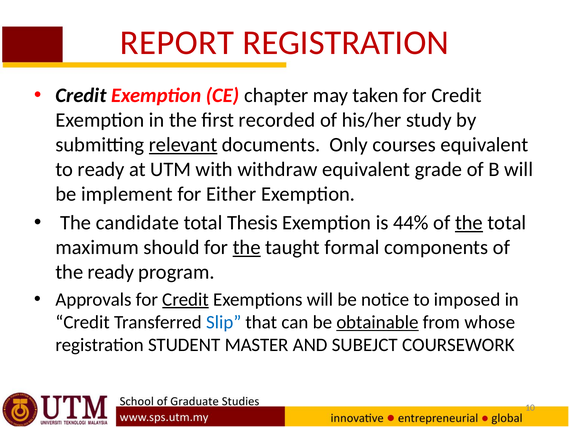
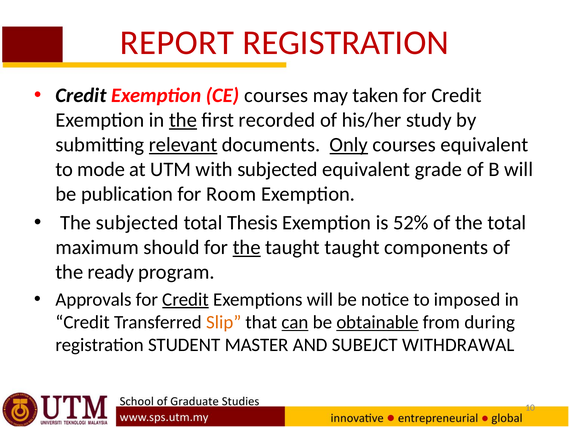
CE chapter: chapter -> courses (276, 95)
the underline: none -> present (183, 120)
Only underline: none -> present (349, 145)
to ready: ready -> mode (101, 169)
with withdraw: withdraw -> subjected (278, 169)
implement: implement -> publication (127, 194)
Either: Either -> Room (231, 194)
The candidate: candidate -> subjected (137, 223)
44%: 44% -> 52% (411, 223)
the underline: present -> none (469, 223)
taught formal: formal -> taught (352, 247)
Slip colour: blue -> orange (224, 322)
can underline: none -> present (295, 322)
whose: whose -> during (490, 322)
COURSEWORK: COURSEWORK -> WITHDRAWAL (458, 345)
